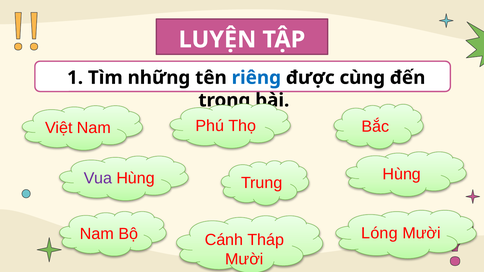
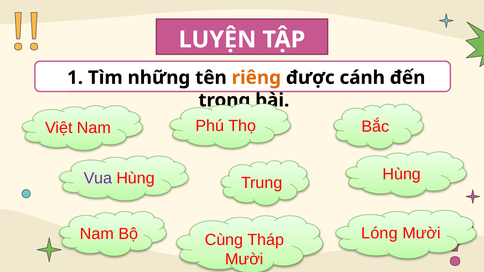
riêng colour: blue -> orange (256, 78)
cùng: cùng -> cánh (362, 78)
Cánh: Cánh -> Cùng (224, 240)
